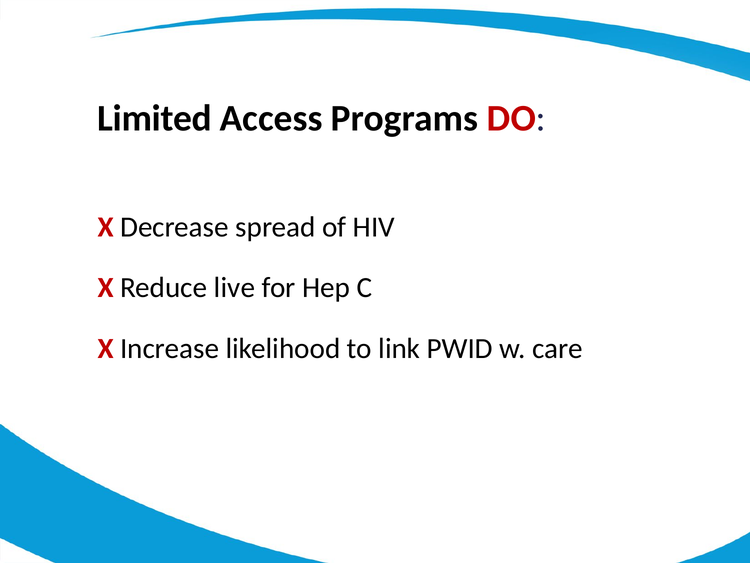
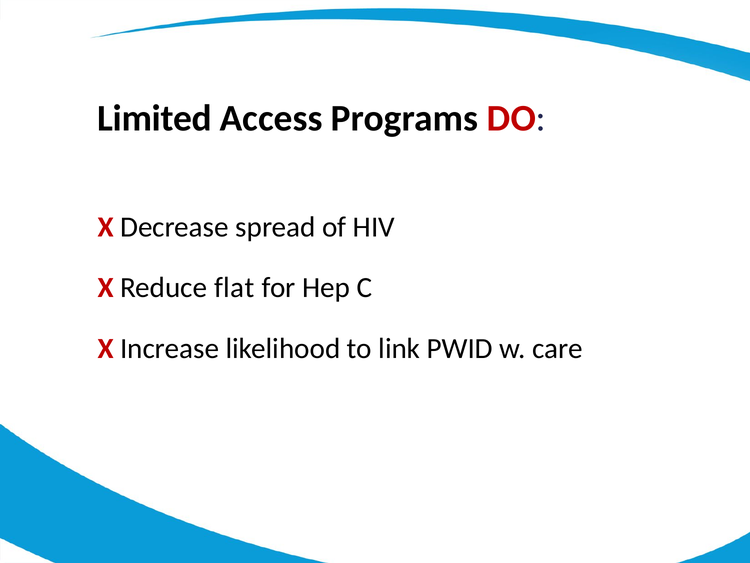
live: live -> flat (234, 288)
